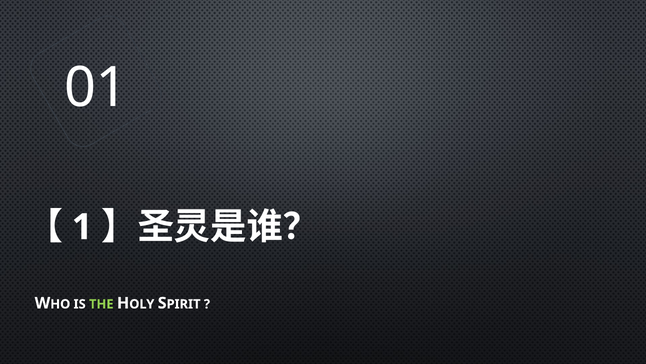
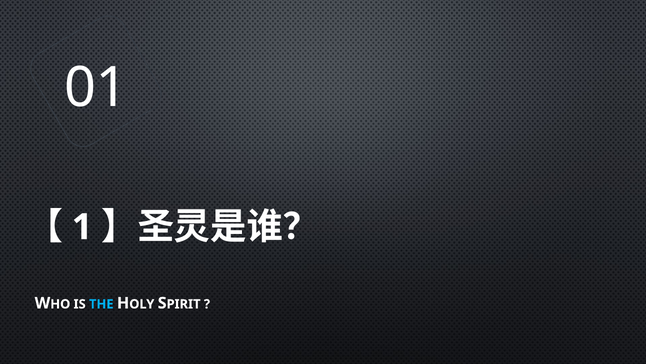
THE colour: light green -> light blue (101, 304)
